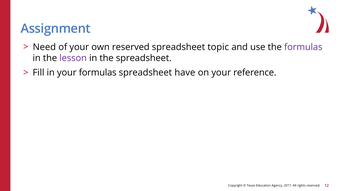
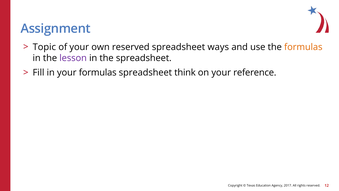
Need: Need -> Topic (44, 47)
topic: topic -> ways (218, 47)
formulas colour: purple -> orange (303, 47)
have: have -> think (185, 72)
